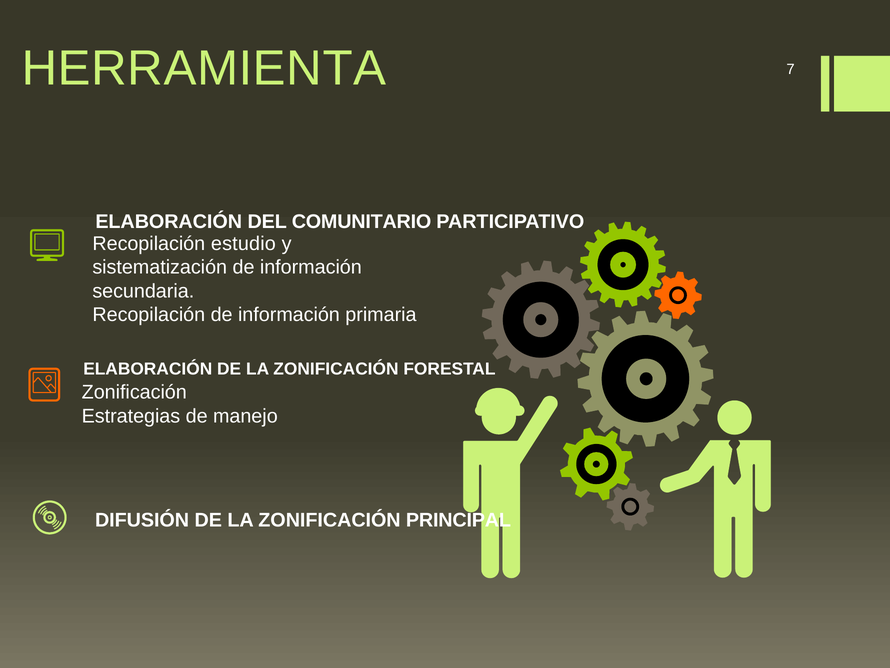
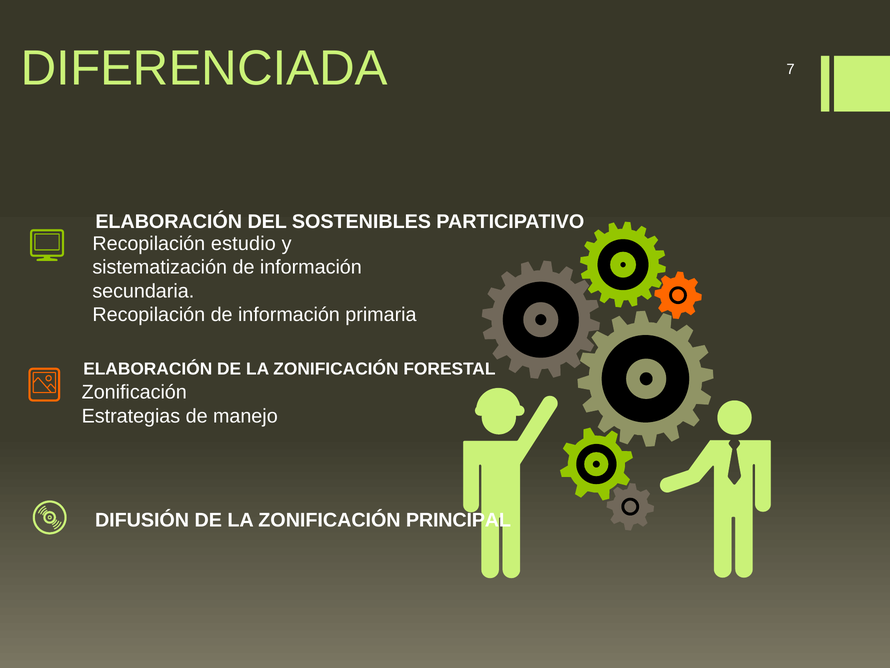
HERRAMIENTA: HERRAMIENTA -> DIFERENCIADA (204, 68)
COMUNITARIO: COMUNITARIO -> SOSTENIBLES (361, 222)
